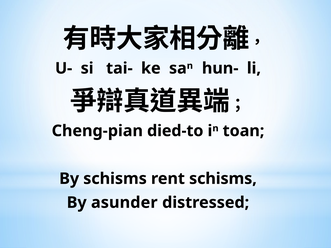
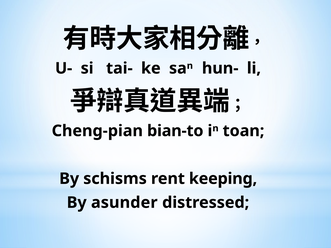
died-to: died-to -> bian-to (175, 131)
rent schisms: schisms -> keeping (223, 179)
